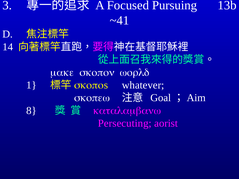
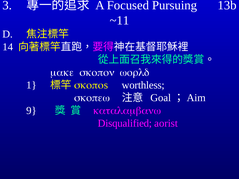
~41: ~41 -> ~11 (120, 20)
whatever: whatever -> worthless (143, 85)
8: 8 -> 9 (31, 111)
Persecuting: Persecuting -> Disqualified (125, 123)
